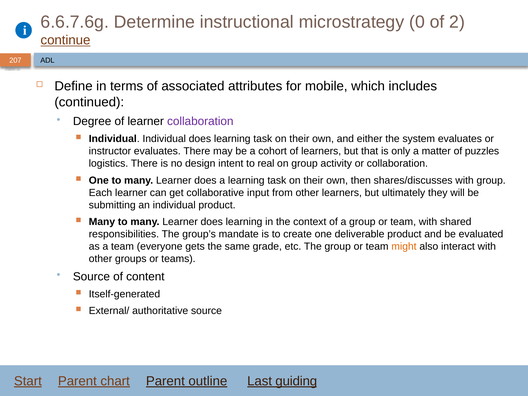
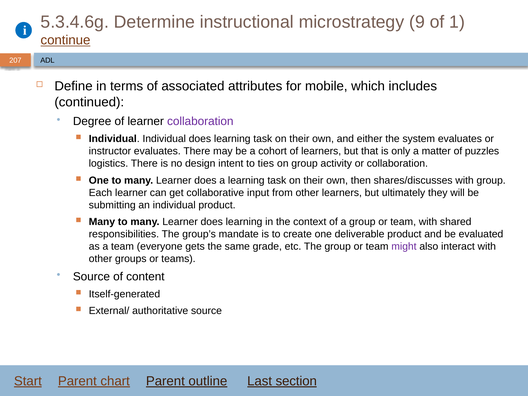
6.6.7.6g: 6.6.7.6g -> 5.3.4.6g (75, 22)
0: 0 -> 9 (417, 22)
2: 2 -> 1 (457, 22)
real: real -> ties (266, 164)
might colour: orange -> purple (404, 246)
guiding: guiding -> section (296, 381)
